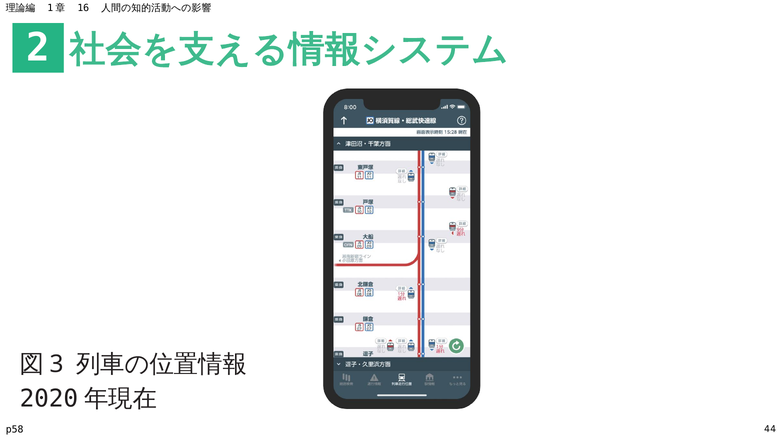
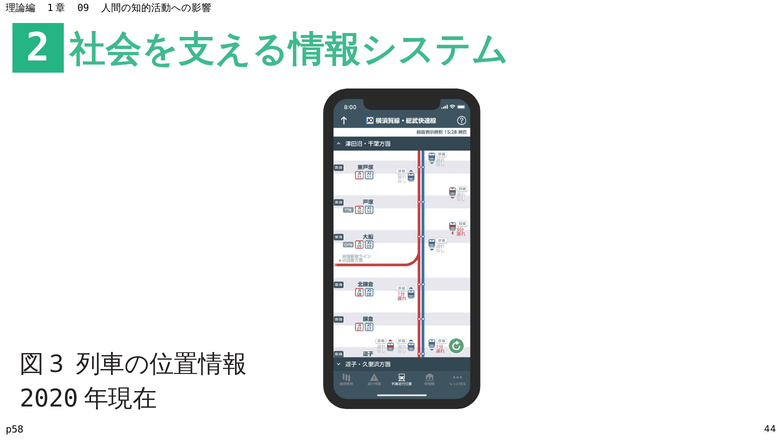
16: 16 -> 09 (83, 8)
